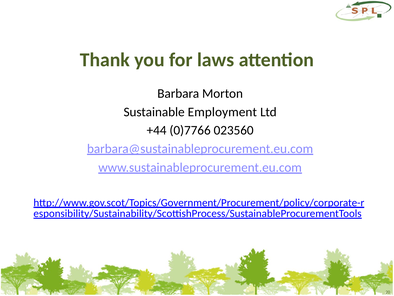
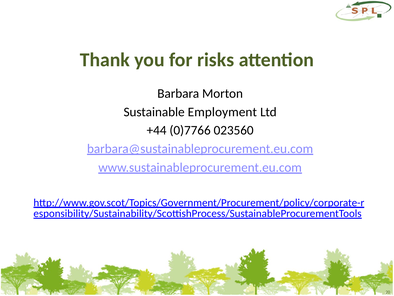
laws: laws -> risks (216, 60)
